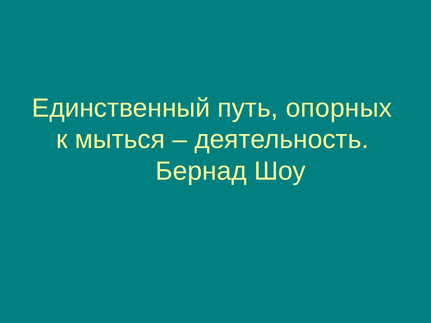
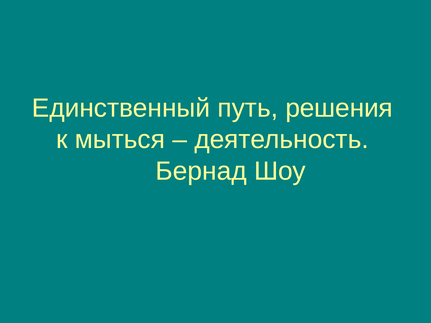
опорных: опорных -> решения (339, 108)
